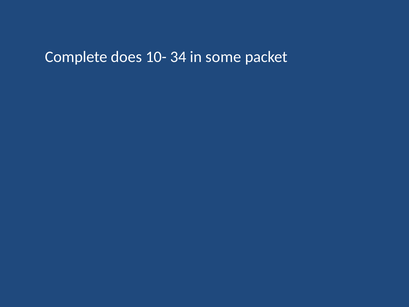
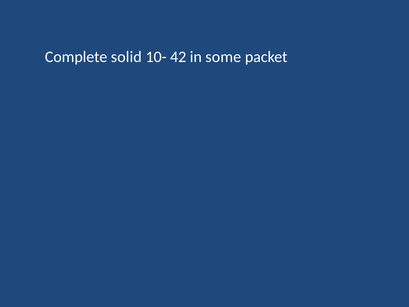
does: does -> solid (126, 57)
34: 34 -> 42 (178, 57)
